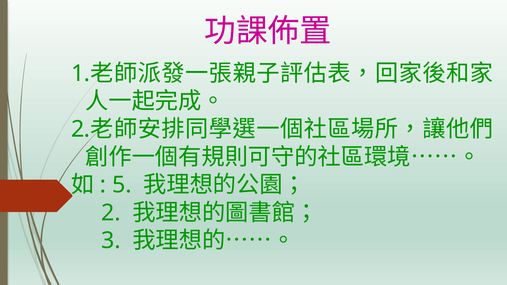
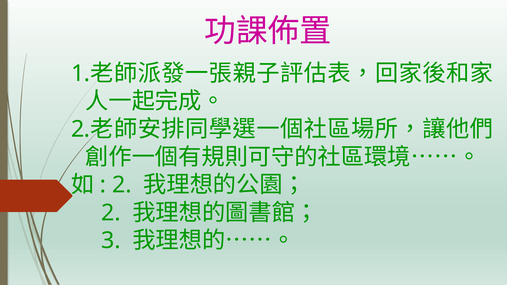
5: 5 -> 2 (122, 185)
